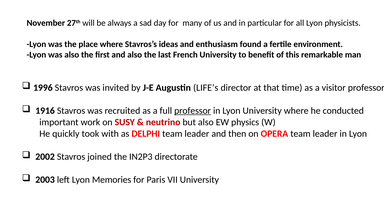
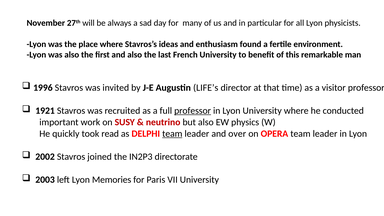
1916: 1916 -> 1921 (45, 111)
with: with -> read (110, 134)
team underline: none -> present (172, 134)
then: then -> over (237, 134)
